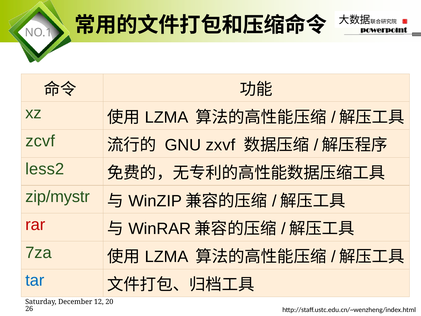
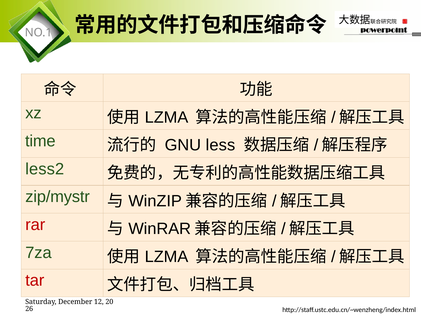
zcvf: zcvf -> time (40, 141)
zxvf: zxvf -> less (220, 145)
tar colour: blue -> red (35, 280)
